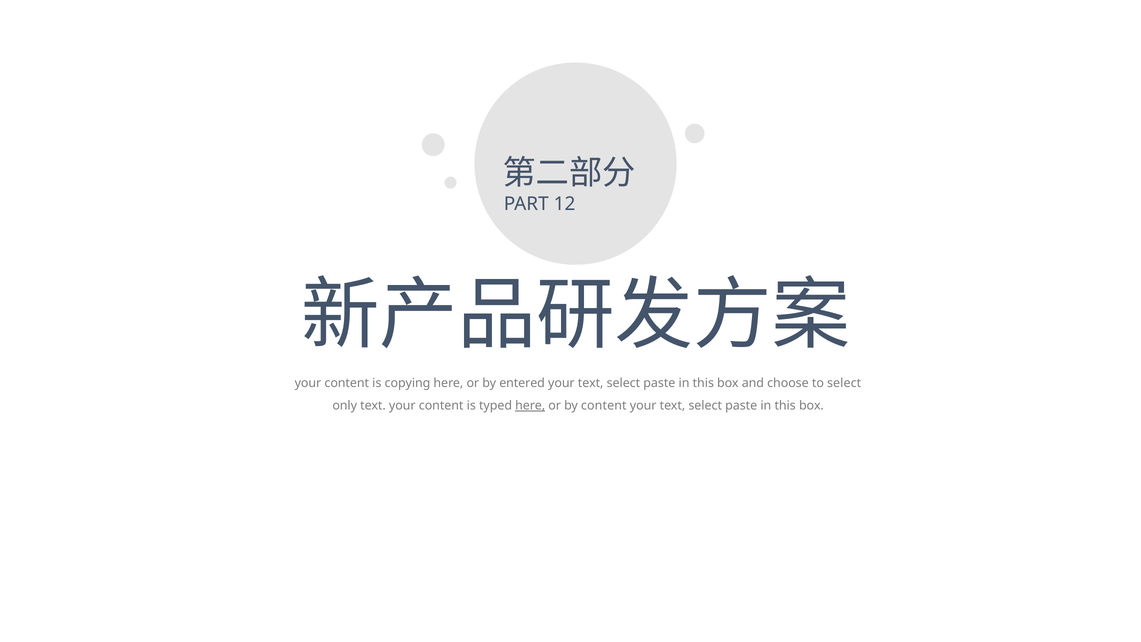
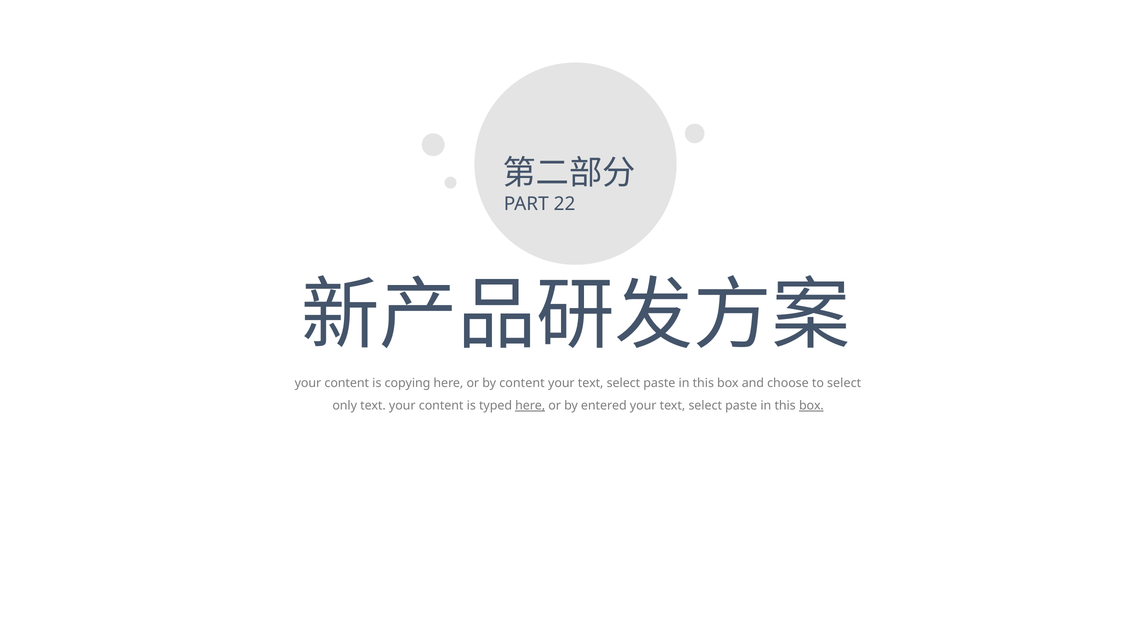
12: 12 -> 22 (565, 204)
by entered: entered -> content (522, 383)
by content: content -> entered (604, 405)
box underline: none -> present (811, 405)
